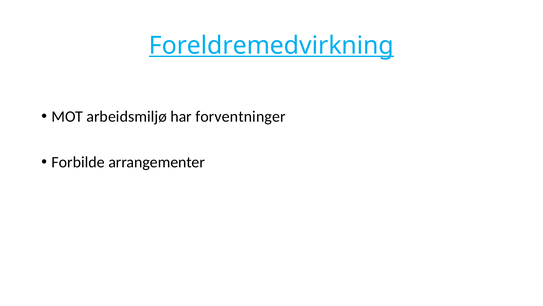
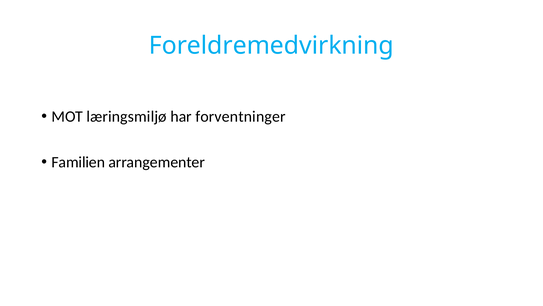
Foreldremedvirkning underline: present -> none (271, 46)
arbeidsmiljø: arbeidsmiljø -> læringsmiljø (127, 116)
Forbilde: Forbilde -> Familien (78, 162)
